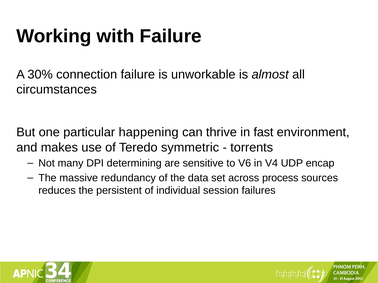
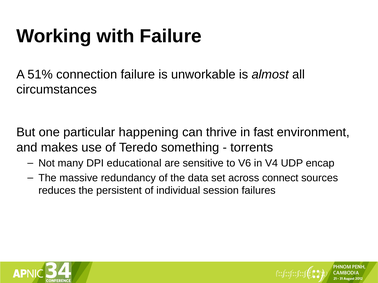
30%: 30% -> 51% (40, 75)
symmetric: symmetric -> something (190, 148)
determining: determining -> educational (134, 163)
process: process -> connect (280, 178)
